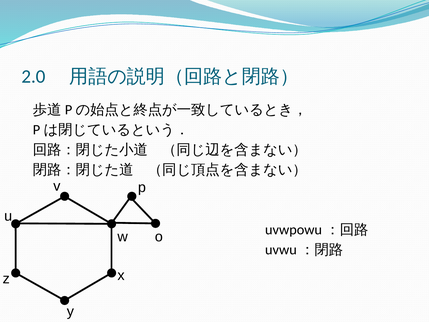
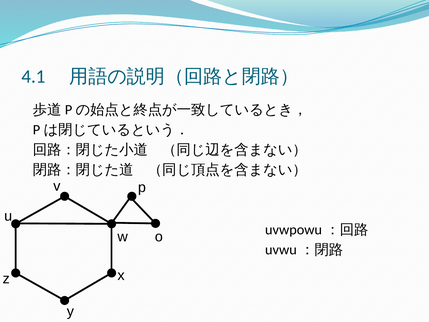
2.0: 2.0 -> 4.1 (33, 77)
